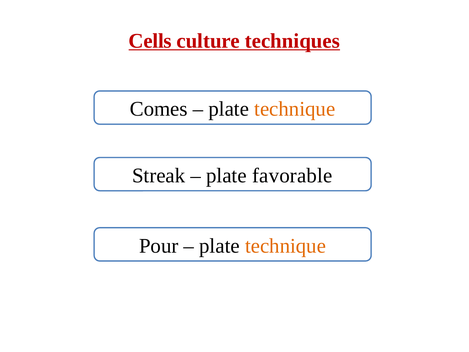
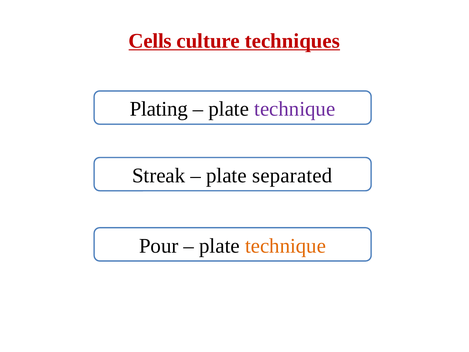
Comes: Comes -> Plating (159, 109)
technique colour: orange -> purple (295, 109)
favorable: favorable -> separated (292, 175)
